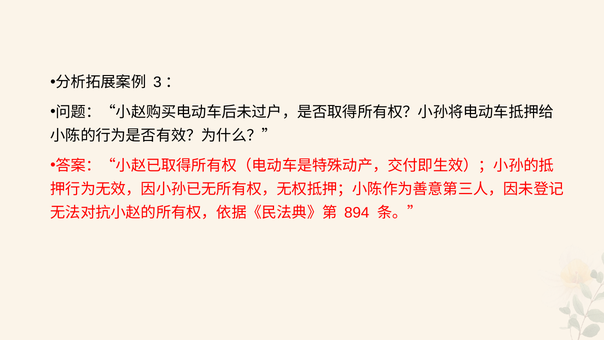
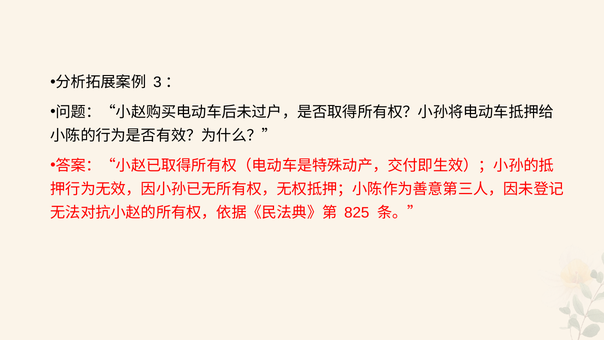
894: 894 -> 825 (357, 213)
